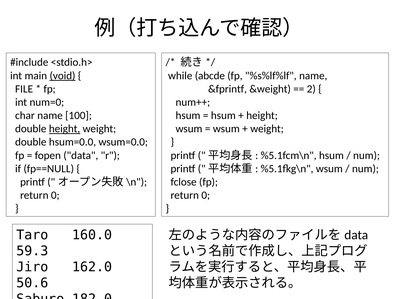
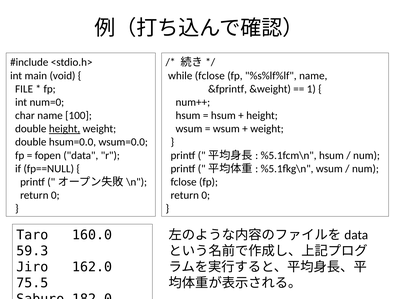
void underline: present -> none (62, 75)
while abcde: abcde -> fclose (210, 75)
2: 2 -> 1 (311, 89)
50.6: 50.6 -> 75.5 (32, 282)
